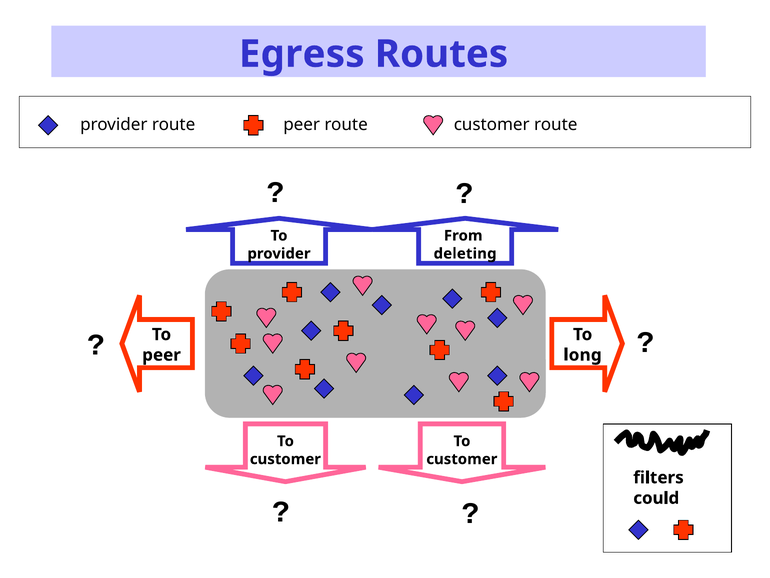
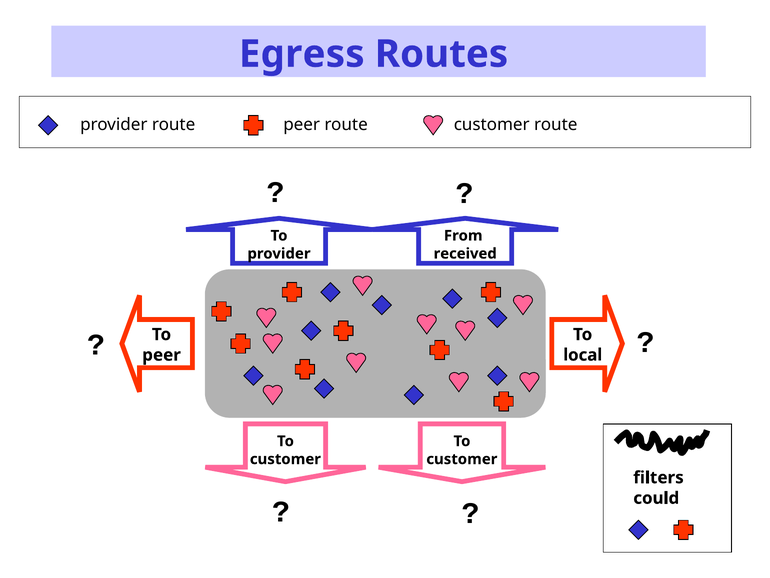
deleting: deleting -> received (465, 253)
long: long -> local (583, 355)
